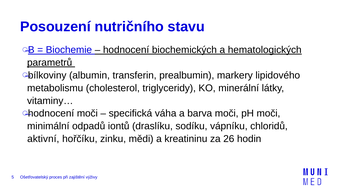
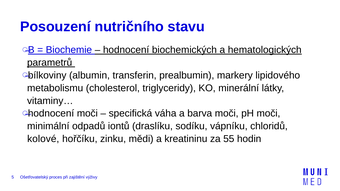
aktivní: aktivní -> kolové (43, 139)
26: 26 -> 55 (229, 139)
